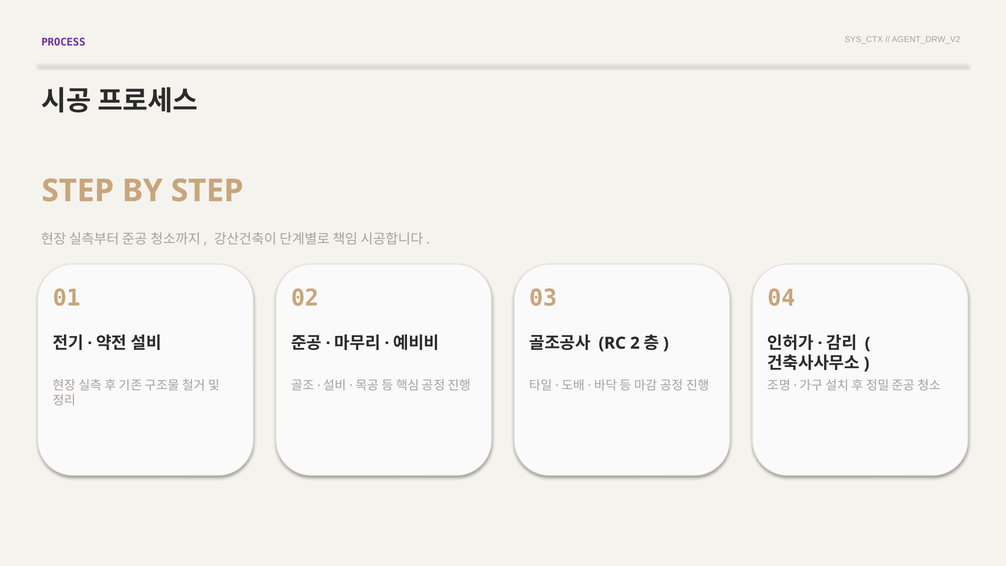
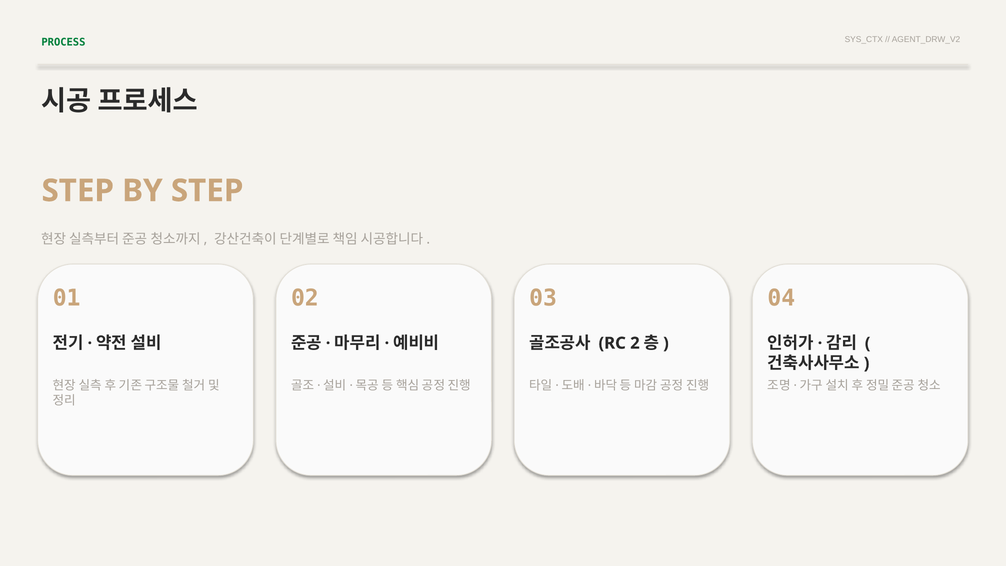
PROCESS colour: purple -> green (63, 42)
